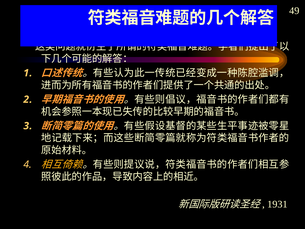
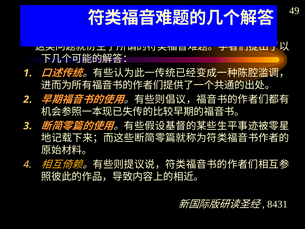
1931: 1931 -> 8431 (277, 204)
